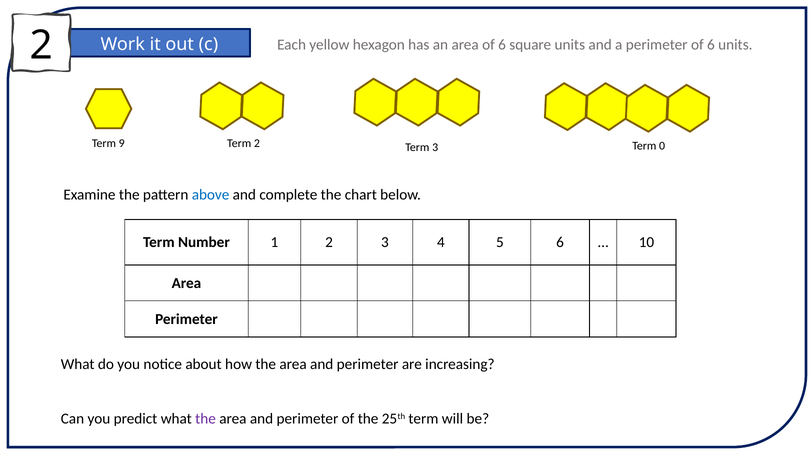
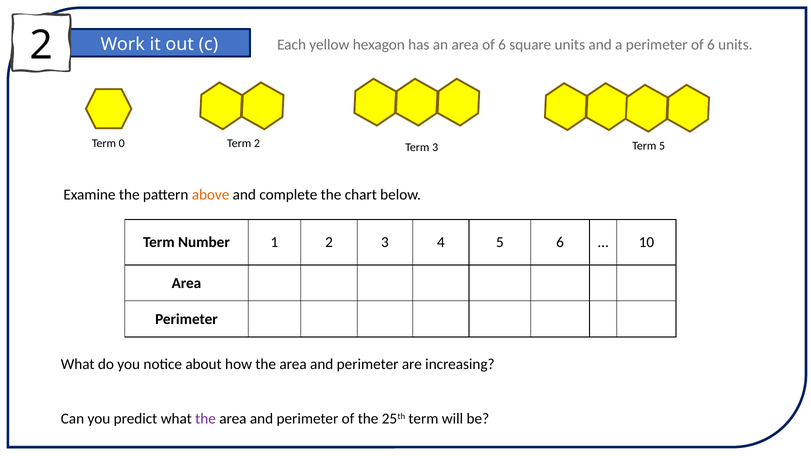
9: 9 -> 0 (122, 143)
Term 0: 0 -> 5 (662, 146)
above colour: blue -> orange (211, 195)
